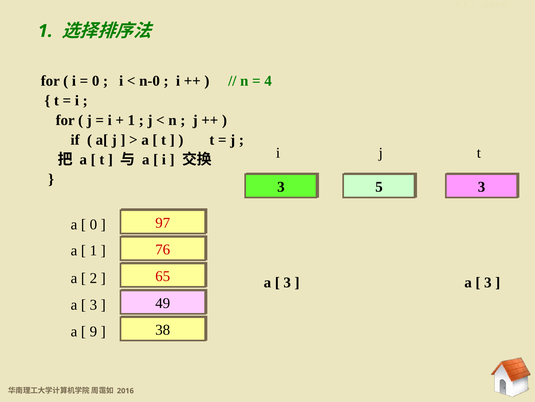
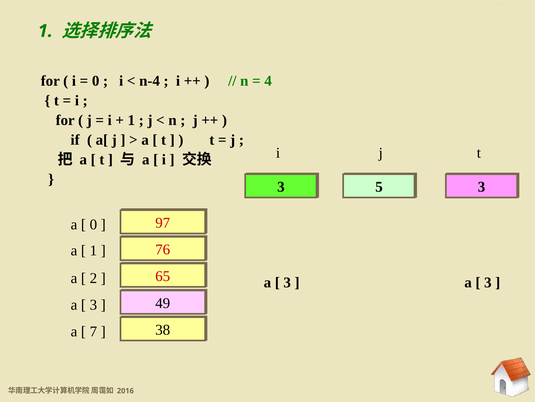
n-0: n-0 -> n-4 (150, 81)
9: 9 -> 7 (93, 331)
